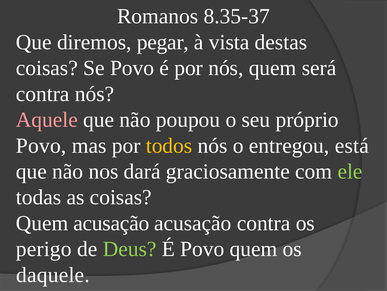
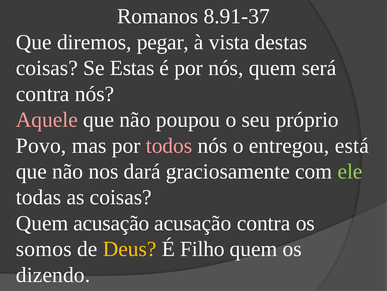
8.35-37: 8.35-37 -> 8.91-37 (237, 16)
Se Povo: Povo -> Estas (132, 68)
todos colour: yellow -> pink (169, 145)
perigo: perigo -> somos (44, 248)
Deus colour: light green -> yellow (130, 248)
É Povo: Povo -> Filho (202, 248)
daquele: daquele -> dizendo (53, 274)
